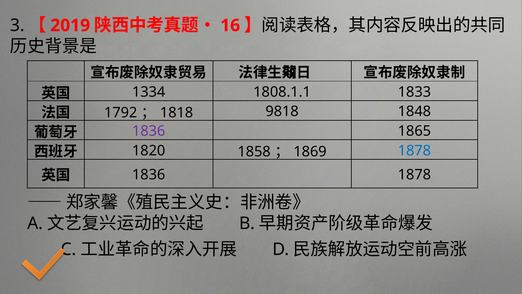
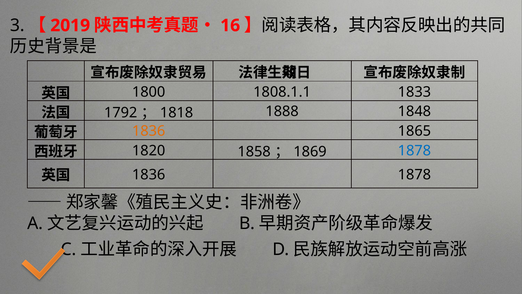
1334: 1334 -> 1800 (149, 92)
9818: 9818 -> 1888 (282, 111)
1836 colour: purple -> orange (149, 131)
